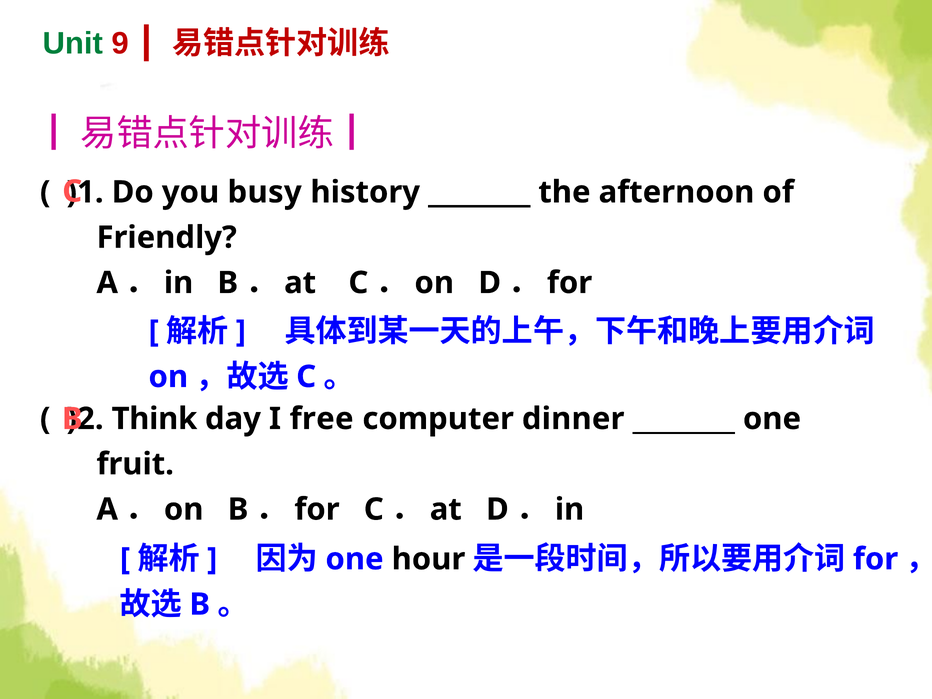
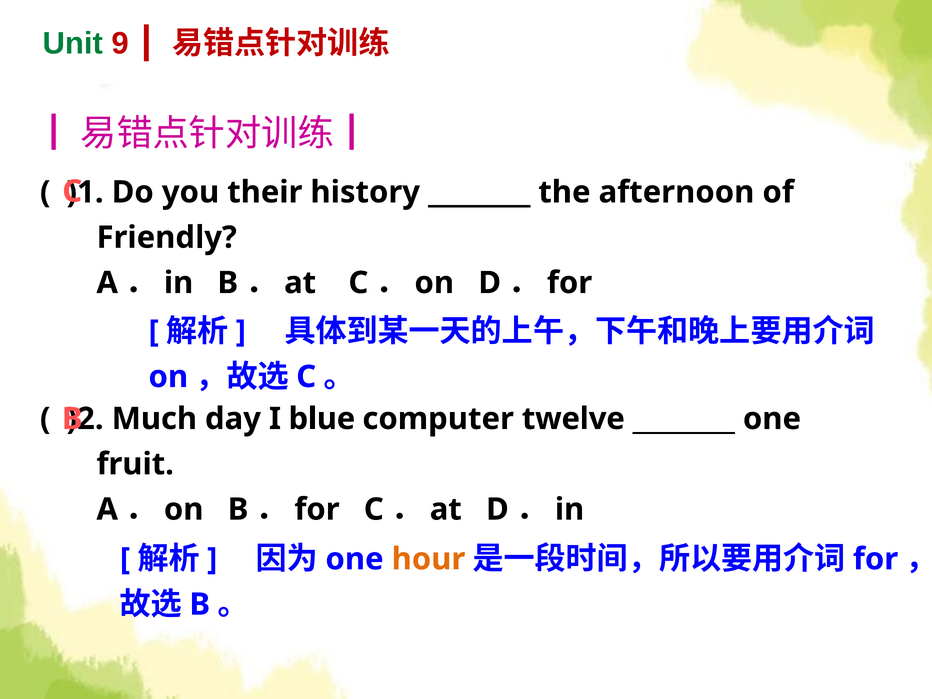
busy: busy -> their (265, 192)
Think: Think -> Much (154, 419)
free: free -> blue (322, 419)
dinner: dinner -> twelve (573, 419)
hour colour: black -> orange (428, 559)
